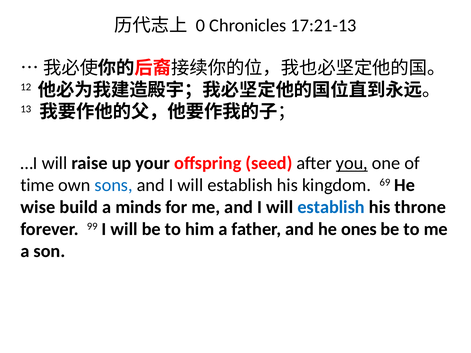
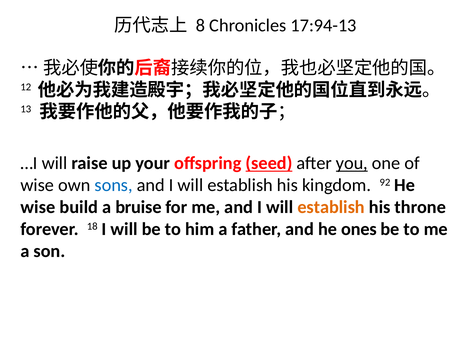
0: 0 -> 8 (201, 26)
17:21-13: 17:21-13 -> 17:94-13 (324, 26)
seed underline: none -> present (269, 163)
time: time -> wise (37, 185)
69: 69 -> 92 (385, 182)
minds: minds -> bruise (138, 207)
establish colour: blue -> orange (331, 207)
99: 99 -> 18 (92, 226)
